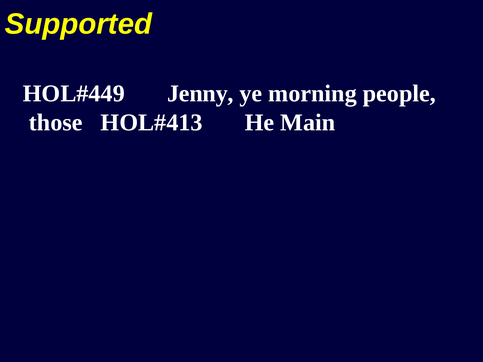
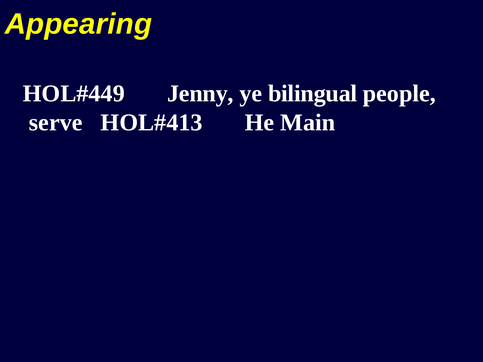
Supported: Supported -> Appearing (78, 24)
morning: morning -> bilingual (313, 94)
those: those -> serve (56, 123)
